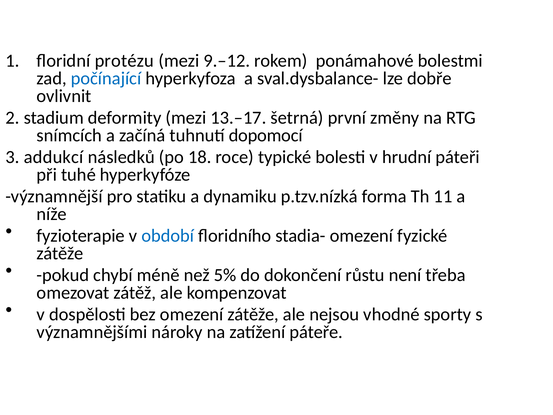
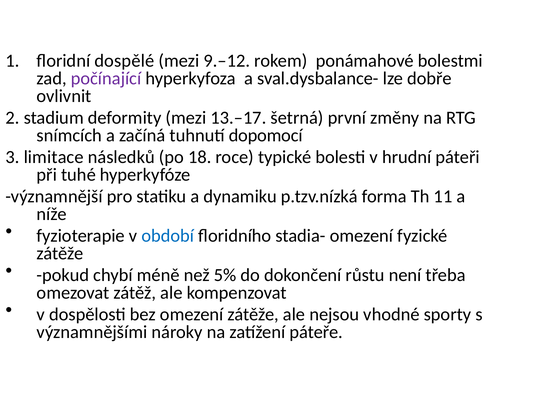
protézu: protézu -> dospělé (124, 61)
počínající colour: blue -> purple (106, 78)
addukcí: addukcí -> limitace (54, 157)
